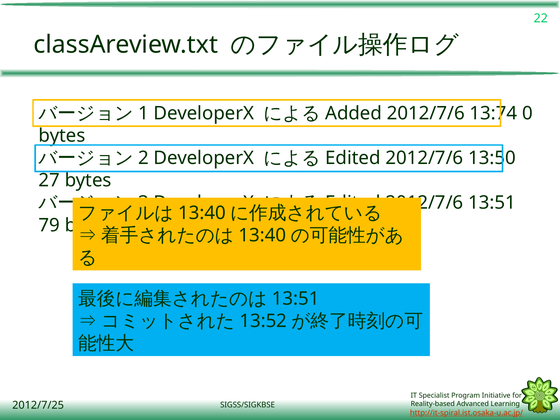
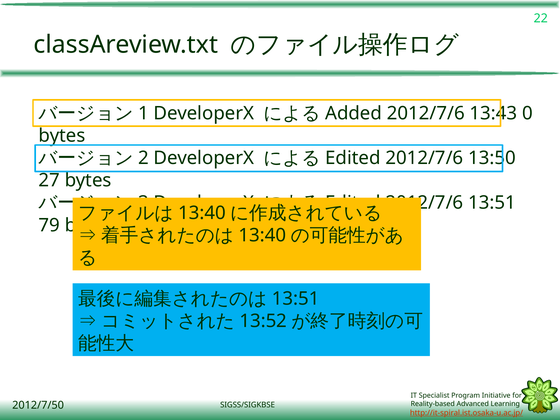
13:74: 13:74 -> 13:43 (493, 113)
2012/7/25: 2012/7/25 -> 2012/7/50 (38, 405)
